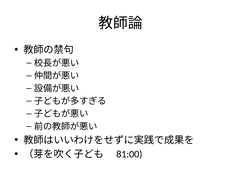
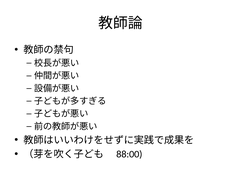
81:00: 81:00 -> 88:00 (129, 155)
